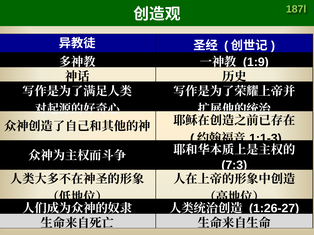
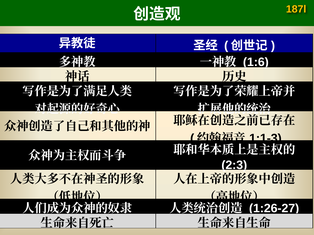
187l colour: light green -> yellow (296, 9)
1:9: 1:9 -> 1:6 (256, 62)
7:3: 7:3 -> 2:3 (234, 165)
